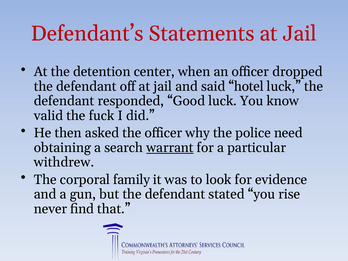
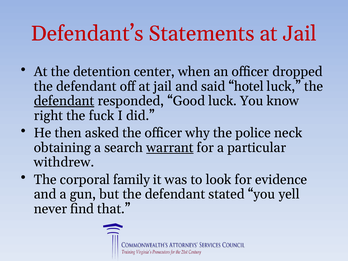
defendant underline: none -> present (64, 101)
valid: valid -> right (49, 116)
need: need -> neck (288, 133)
rise: rise -> yell (289, 194)
